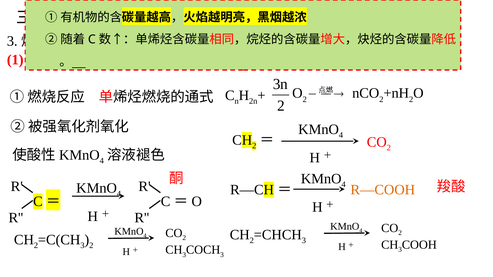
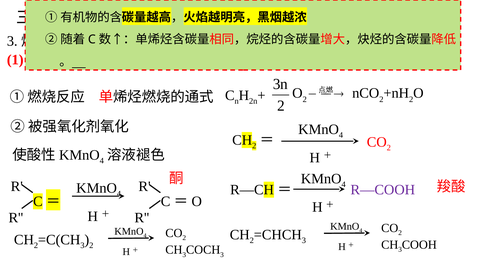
R—COOH colour: orange -> purple (383, 190)
